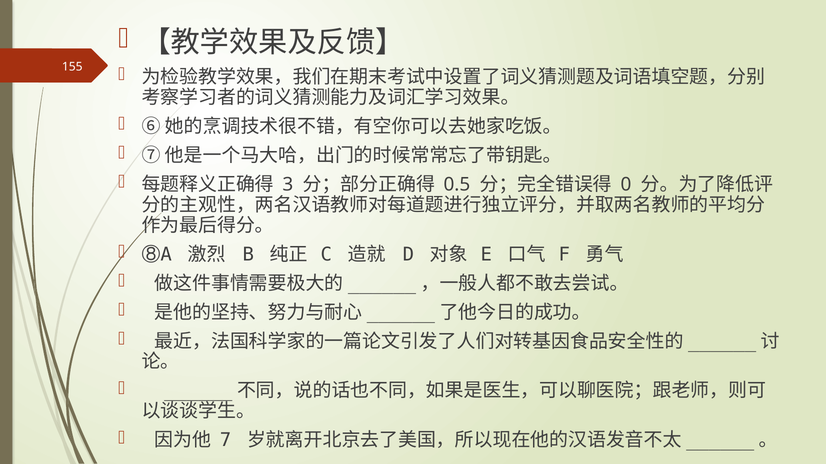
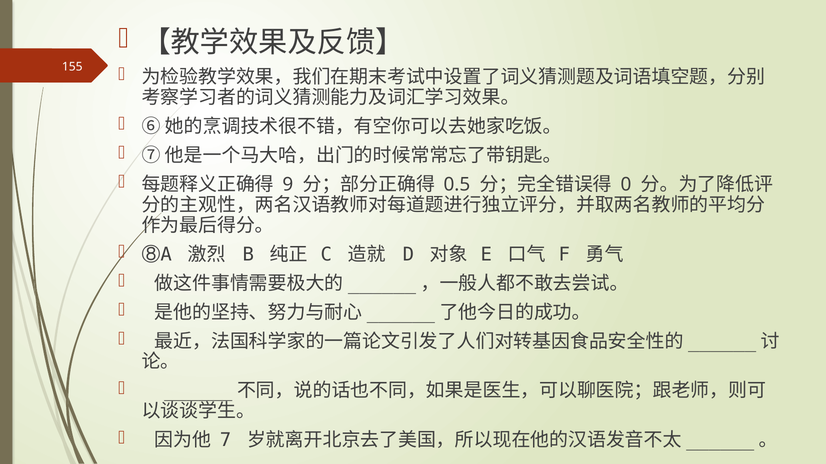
3: 3 -> 9 (288, 185)
